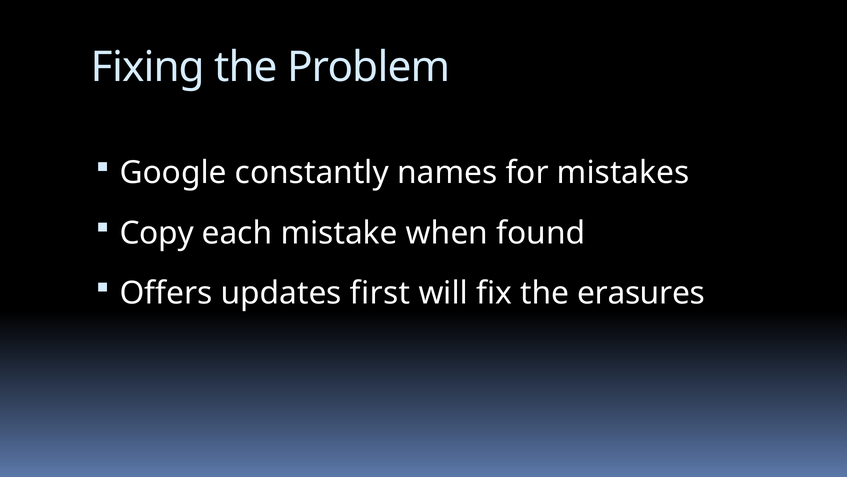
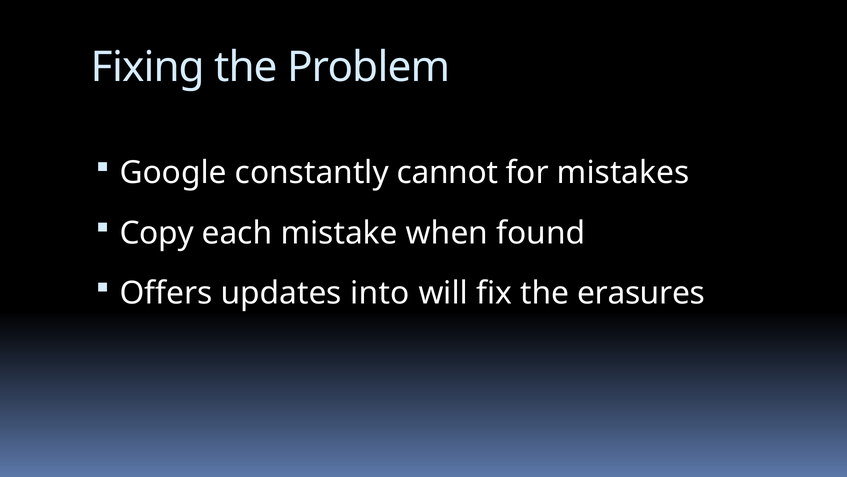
names: names -> cannot (447, 173)
first: first -> into (380, 293)
